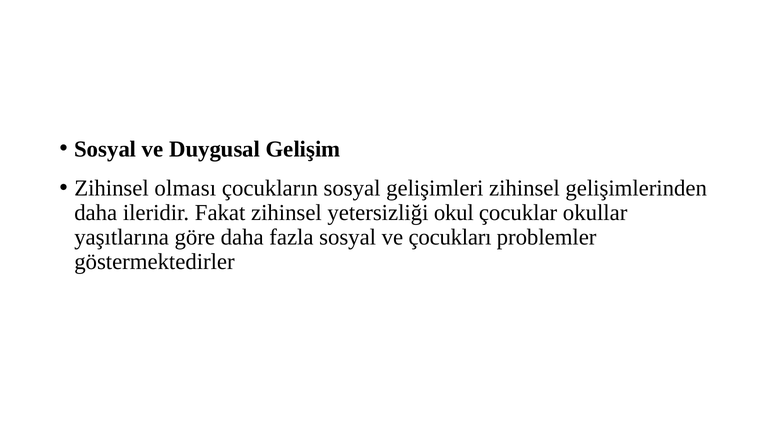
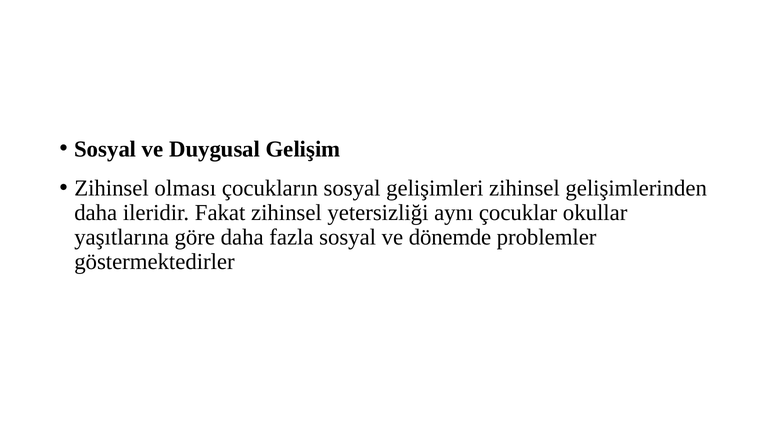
okul: okul -> aynı (454, 213)
çocukları: çocukları -> dönemde (450, 237)
